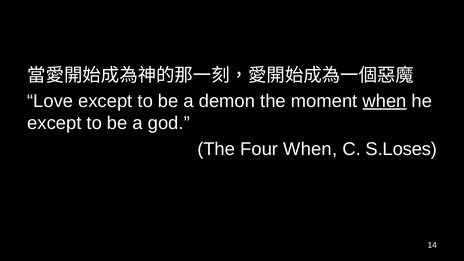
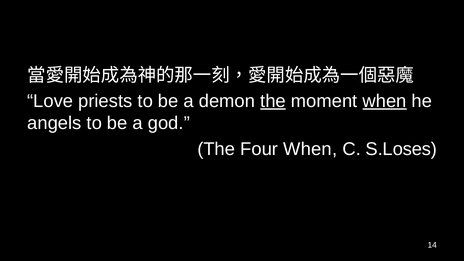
Love except: except -> priests (105, 101)
the underline: none -> present (273, 101)
except: except -> angels (54, 123)
